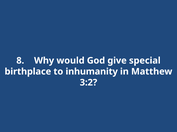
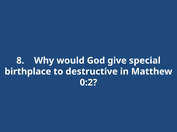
inhumanity: inhumanity -> destructive (92, 72)
3:2: 3:2 -> 0:2 (89, 83)
